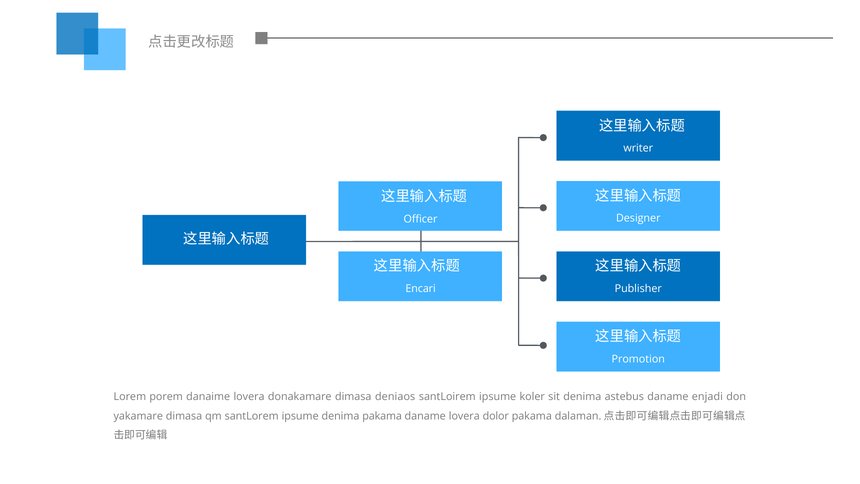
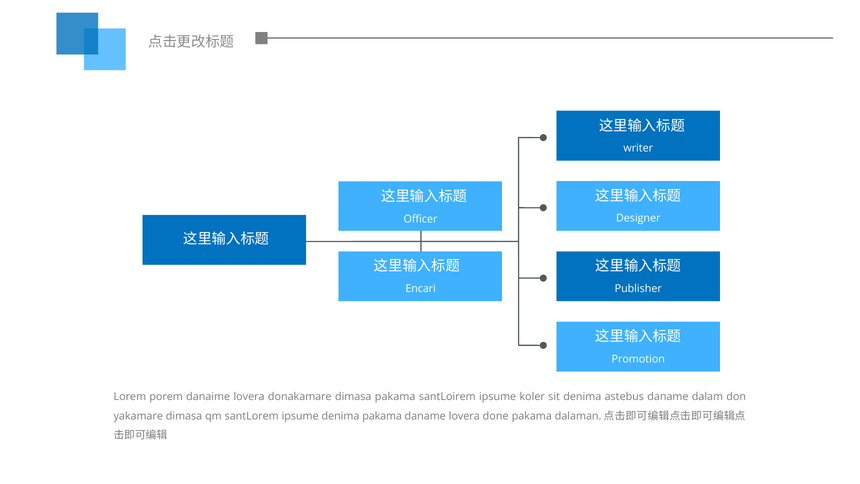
dimasa deniaos: deniaos -> pakama (395, 397)
enjadi: enjadi -> dalam (707, 397)
dolor: dolor -> done (496, 416)
